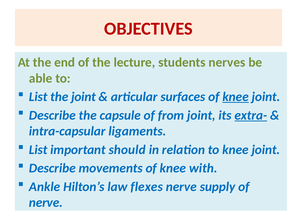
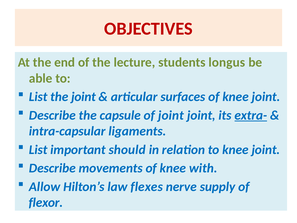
nerves: nerves -> longus (227, 62)
knee underline: present -> none (236, 97)
of from: from -> joint (171, 115)
Ankle: Ankle -> Allow (45, 187)
nerve: nerve -> flexor (46, 202)
